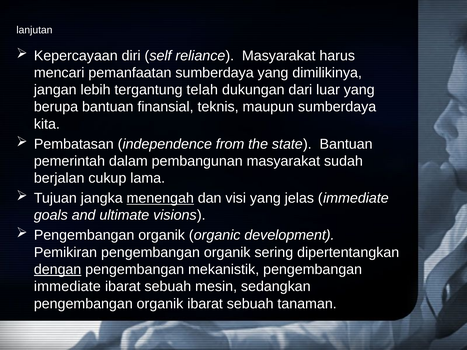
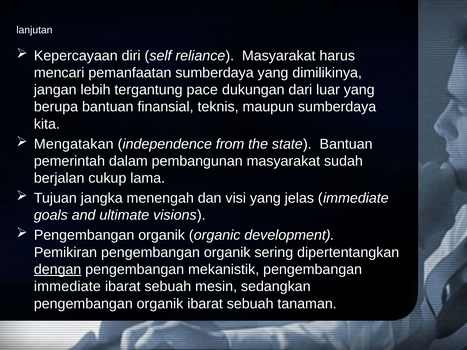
telah: telah -> pace (202, 90)
Pembatasan: Pembatasan -> Mengatakan (74, 144)
menengah underline: present -> none (160, 198)
